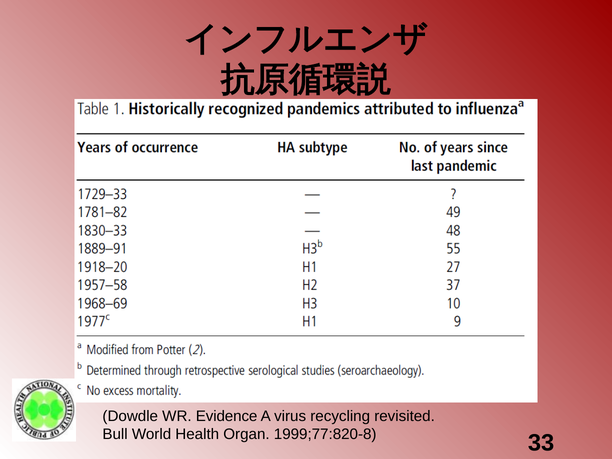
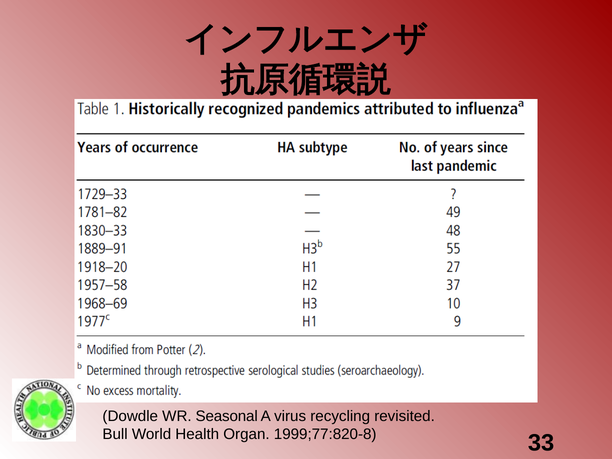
Evidence: Evidence -> Seasonal (227, 416)
